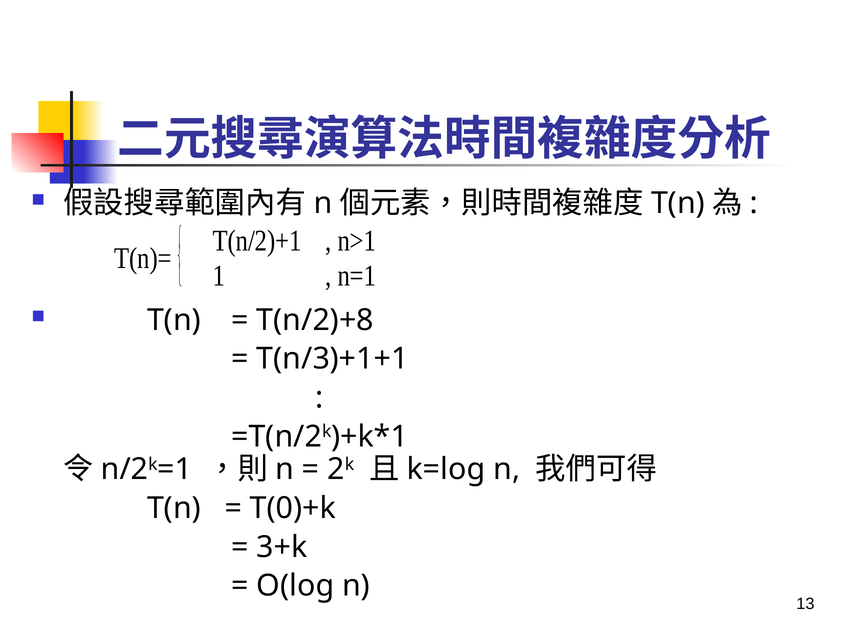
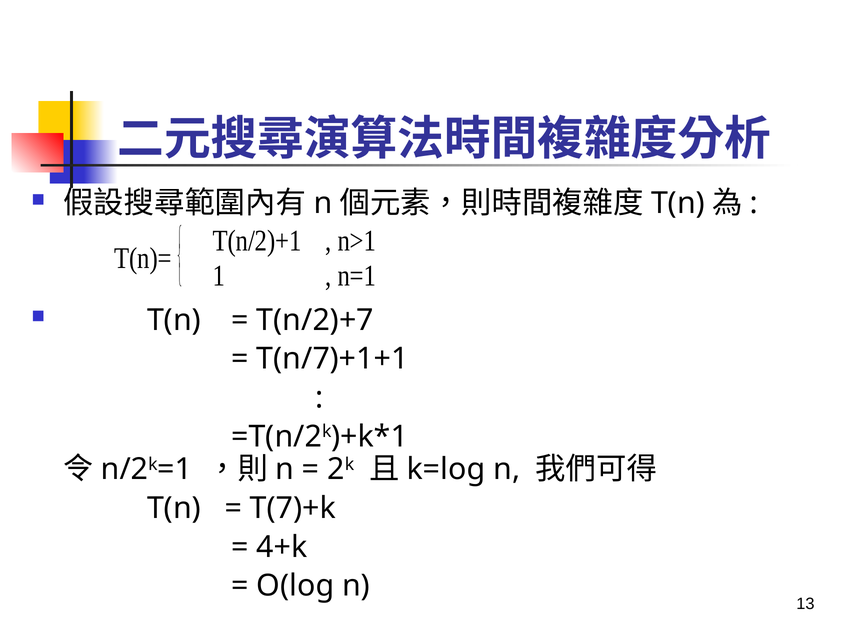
T(n/2)+8: T(n/2)+8 -> T(n/2)+7 (315, 320)
T(n/3)+1+1: T(n/3)+1+1 -> T(n/7)+1+1 (332, 359)
T(0)+k: T(0)+k -> T(7)+k (293, 508)
3+k: 3+k -> 4+k (282, 547)
